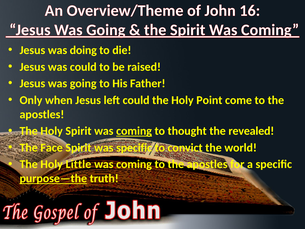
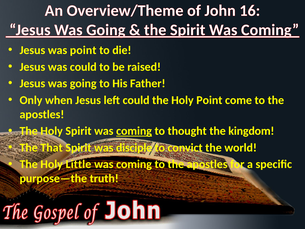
was doing: doing -> point (83, 50)
revealed: revealed -> kingdom (251, 131)
Face: Face -> That (52, 147)
was specific: specific -> disciple (134, 147)
purpose—the underline: present -> none (53, 178)
